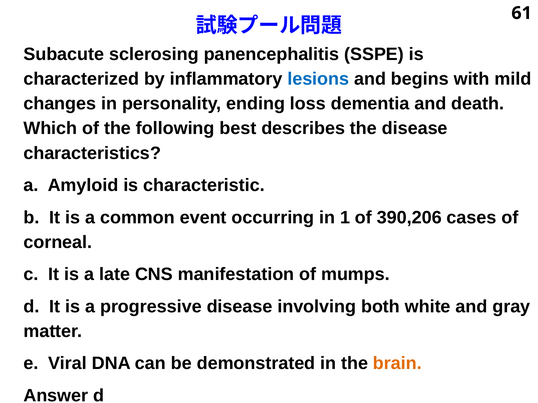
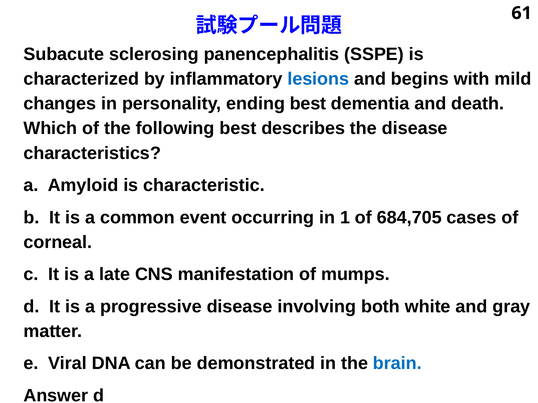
ending loss: loss -> best (308, 104)
390,206: 390,206 -> 684,705 (409, 218)
brain colour: orange -> blue (397, 364)
